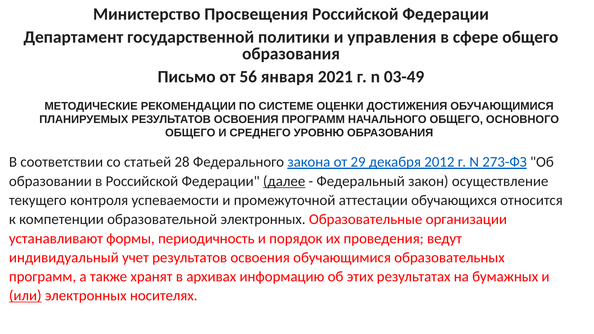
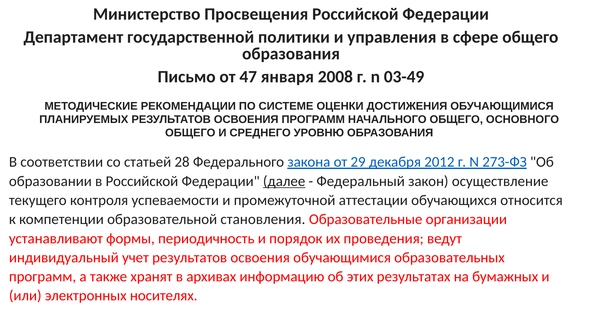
56: 56 -> 47 (248, 77)
2021: 2021 -> 2008 (335, 77)
образовательной электронных: электронных -> становления (263, 219)
или underline: present -> none (25, 296)
